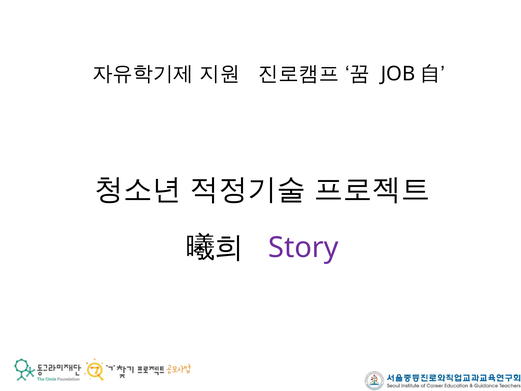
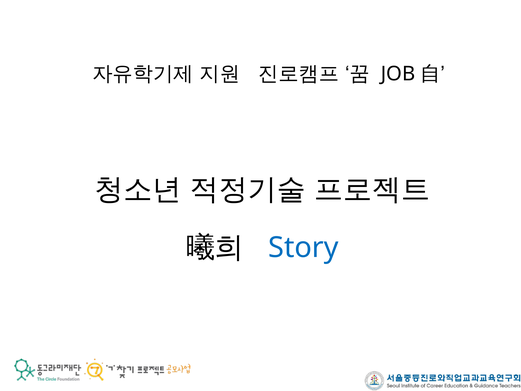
Story colour: purple -> blue (303, 247)
